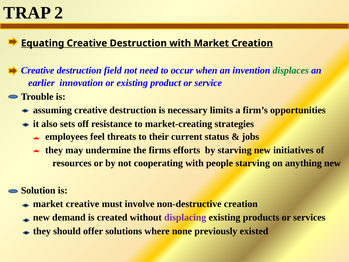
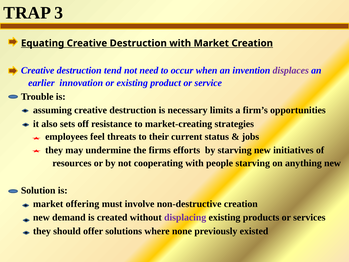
2: 2 -> 3 (59, 13)
field: field -> tend (113, 70)
displaces colour: green -> purple (291, 70)
market creative: creative -> offering (82, 204)
